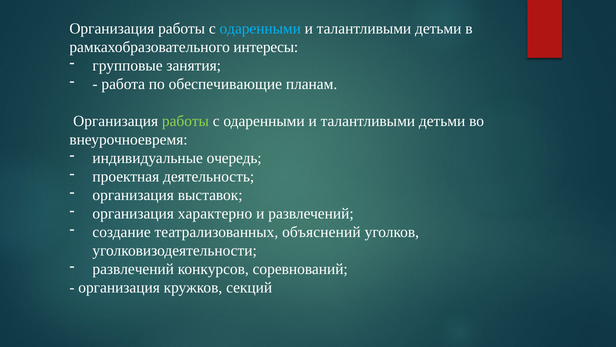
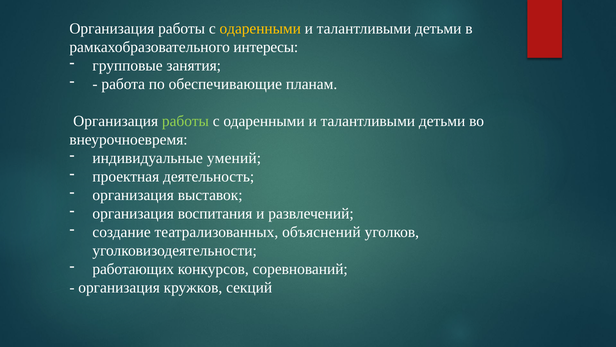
одаренными colour: light blue -> yellow (260, 28)
очередь: очередь -> умений (234, 158)
характерно: характерно -> воспитания (215, 213)
развлечений: развлечений -> работающих (133, 269)
